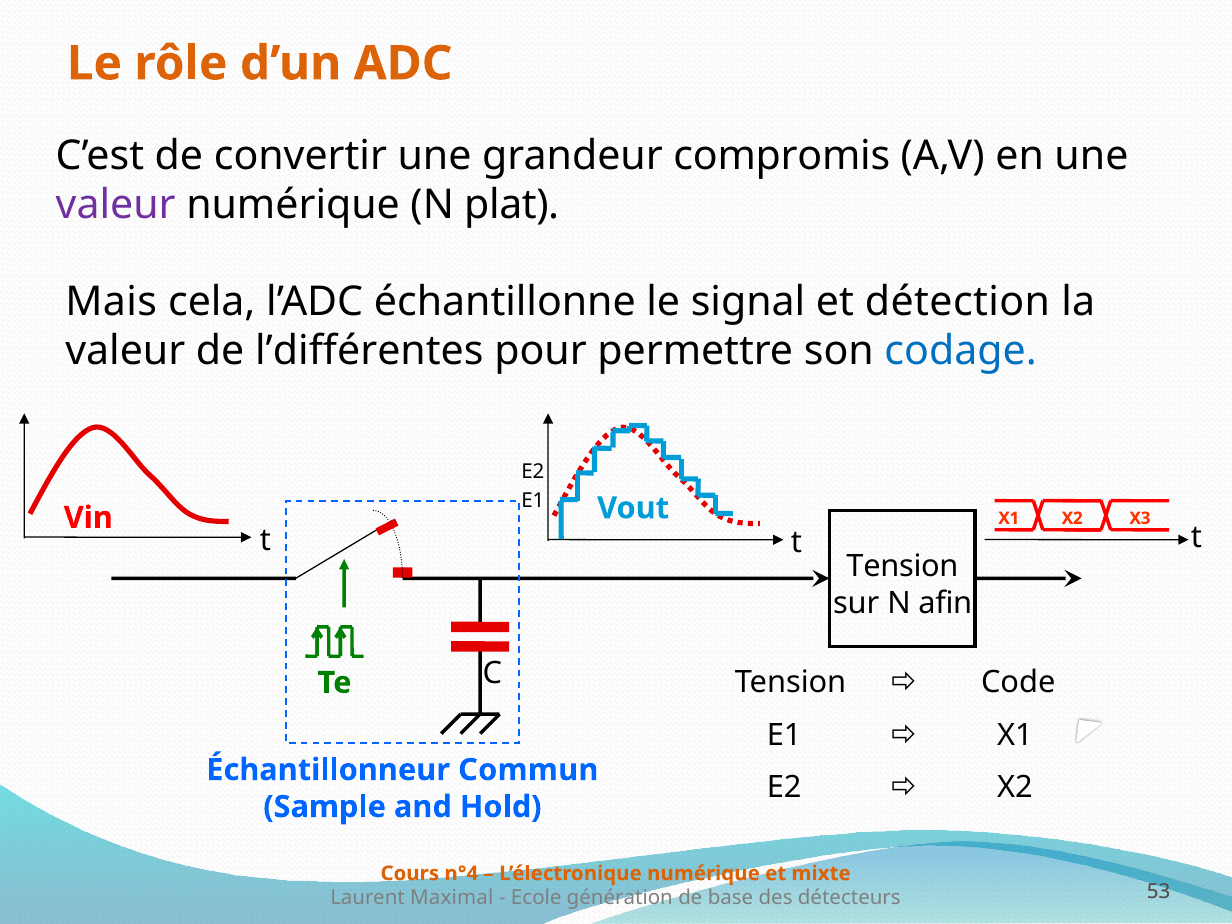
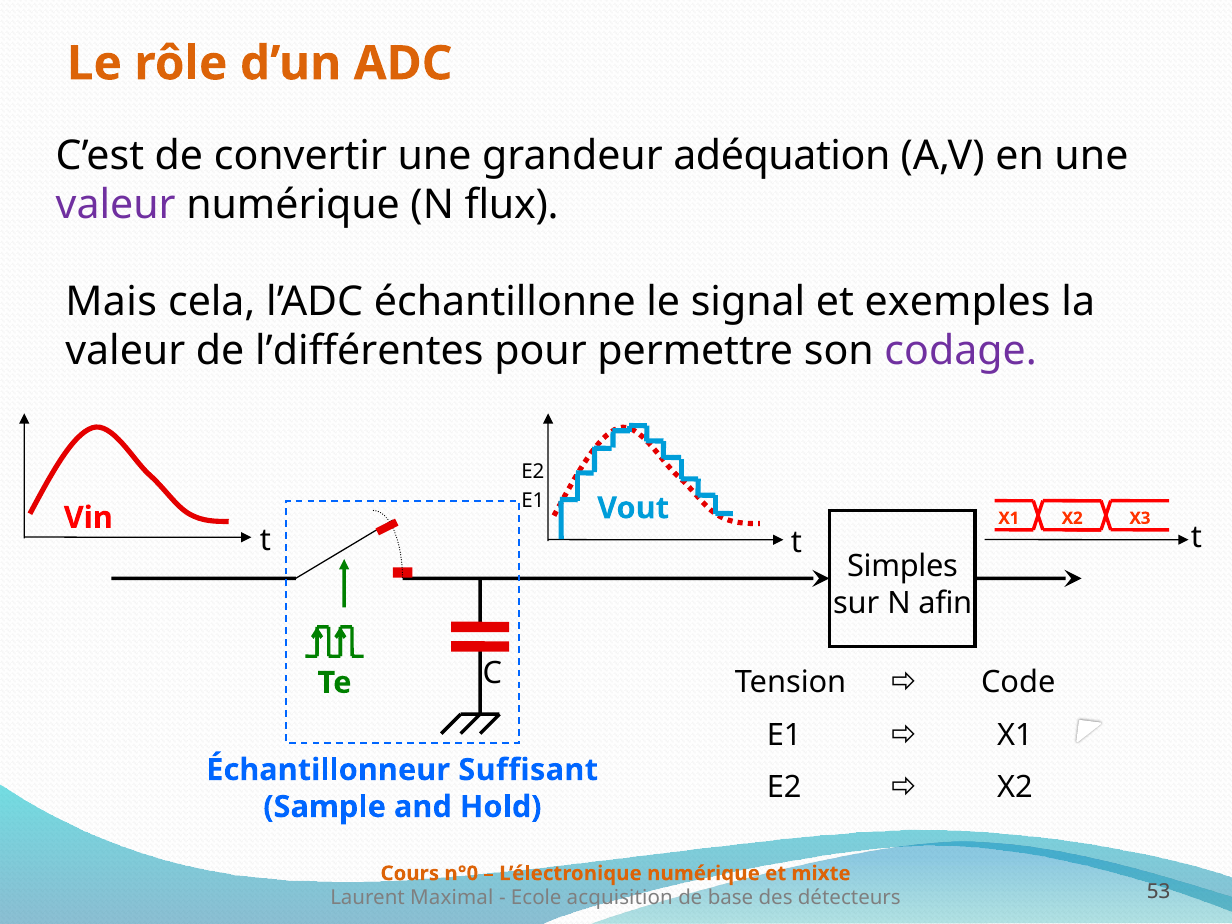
compromis: compromis -> adéquation (782, 156)
plat: plat -> flux (512, 205)
détection: détection -> exemples (958, 302)
codage colour: blue -> purple (961, 351)
Tension: Tension -> Simples (902, 566)
Commun: Commun -> Suffisant (528, 770)
n°4: n°4 -> n°0 (461, 873)
génération: génération -> acquisition (620, 898)
